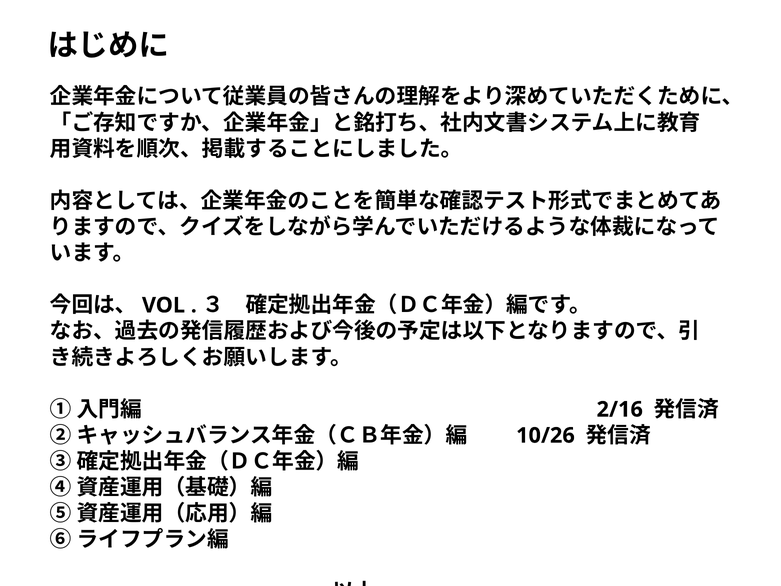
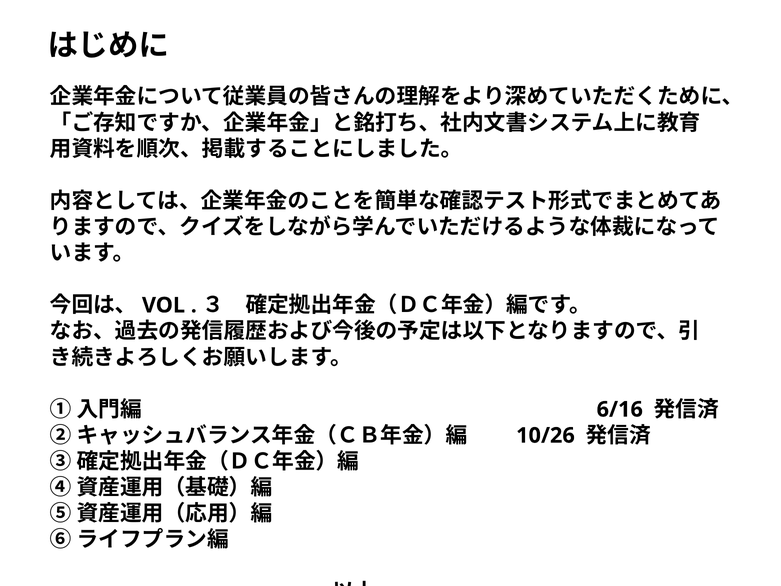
2/16: 2/16 -> 6/16 (620, 409)
